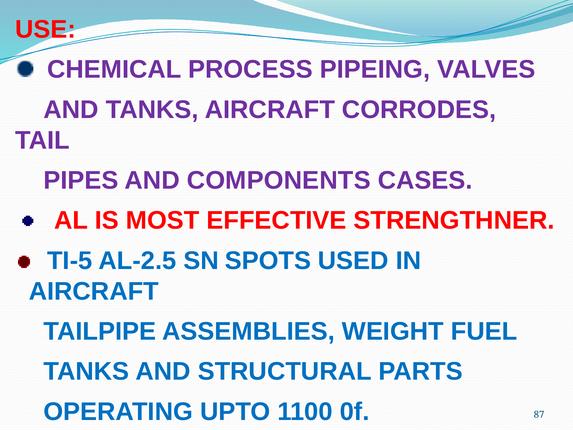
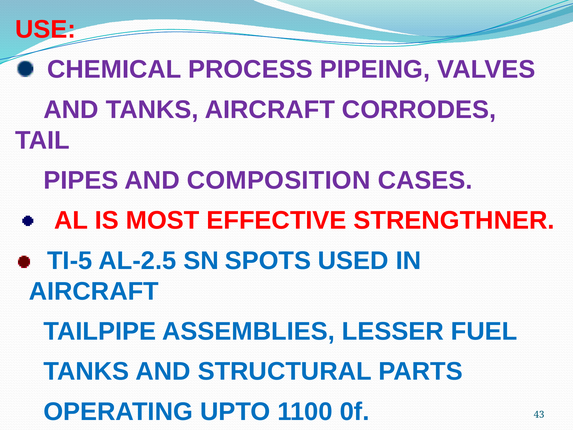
COMPONENTS: COMPONENTS -> COMPOSITION (279, 180)
WEIGHT: WEIGHT -> LESSER (393, 331)
87: 87 -> 43 (539, 415)
